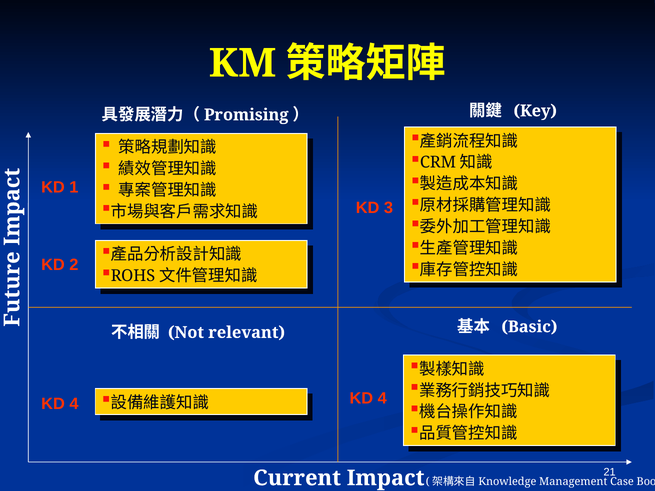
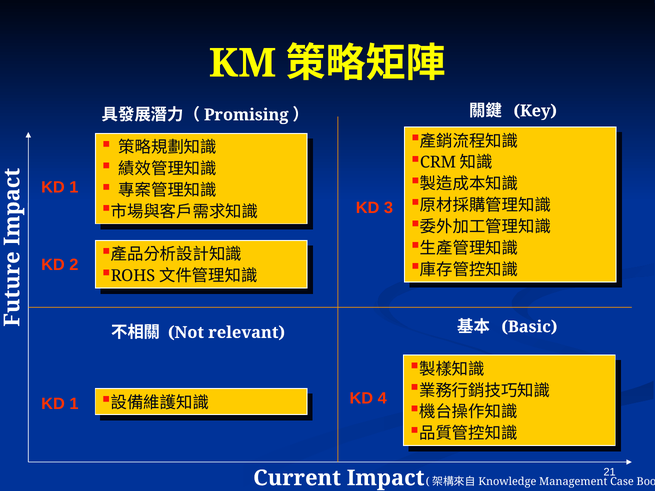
4: 4 -> 1 (74, 404)
